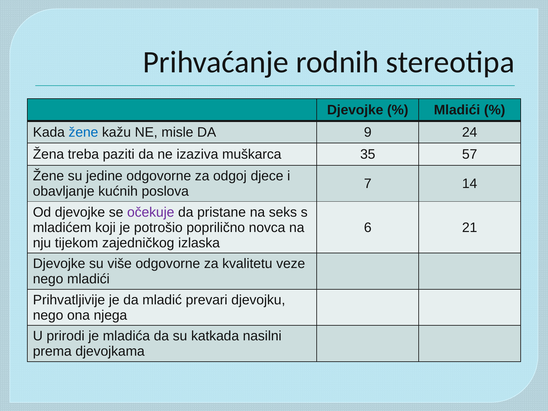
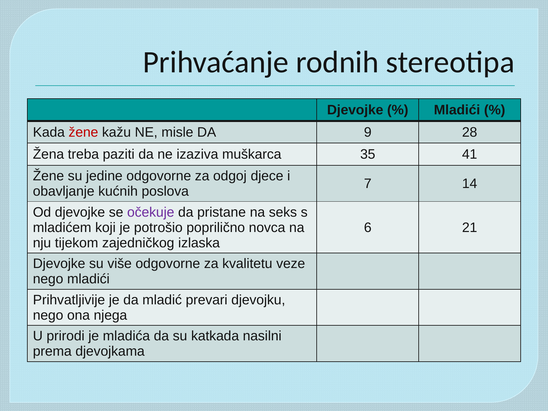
žene colour: blue -> red (83, 132)
24: 24 -> 28 (470, 132)
57: 57 -> 41 (470, 154)
